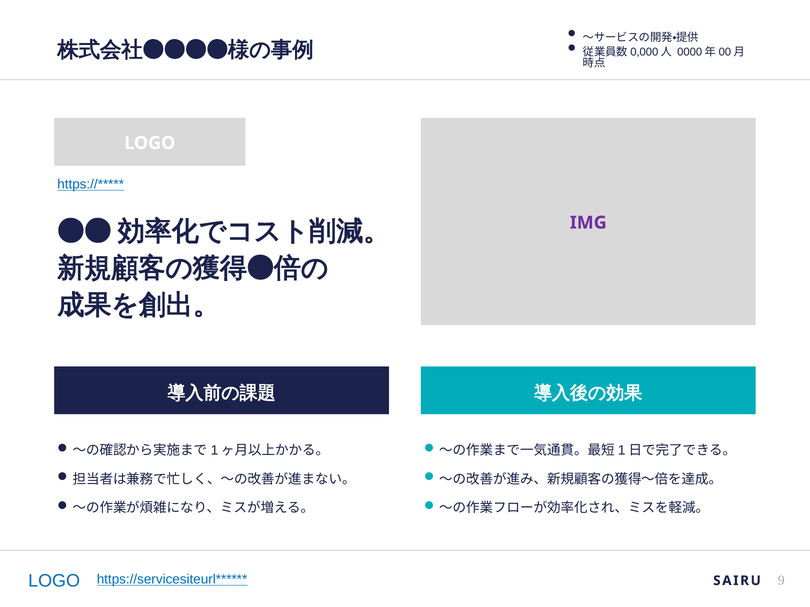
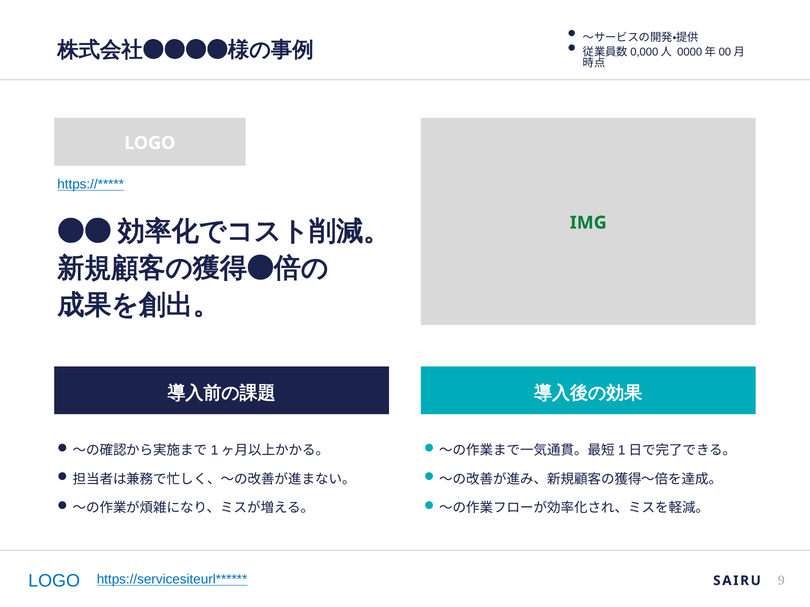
IMG colour: purple -> green (588, 223)
